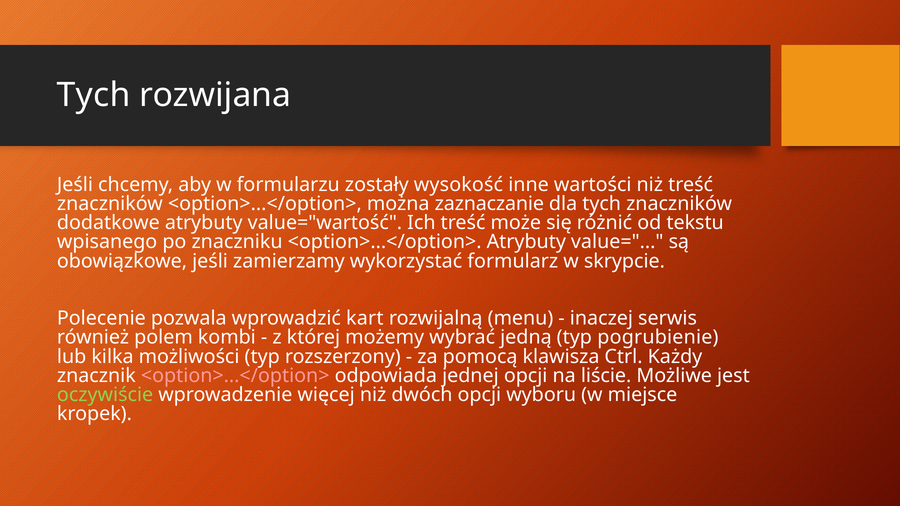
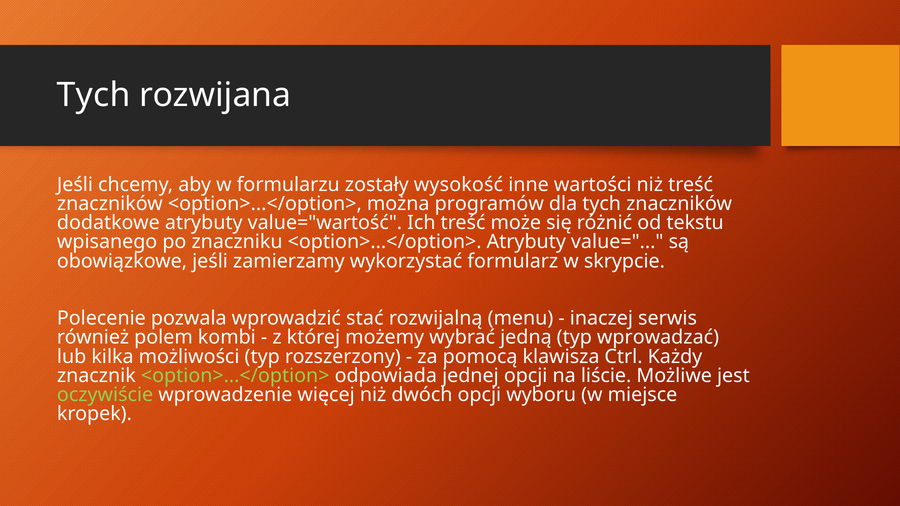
zaznaczanie: zaznaczanie -> programów (489, 204)
kart: kart -> stać (365, 318)
pogrubienie: pogrubienie -> wprowadzać (658, 338)
<option>...</option> colour: pink -> light green (235, 376)
